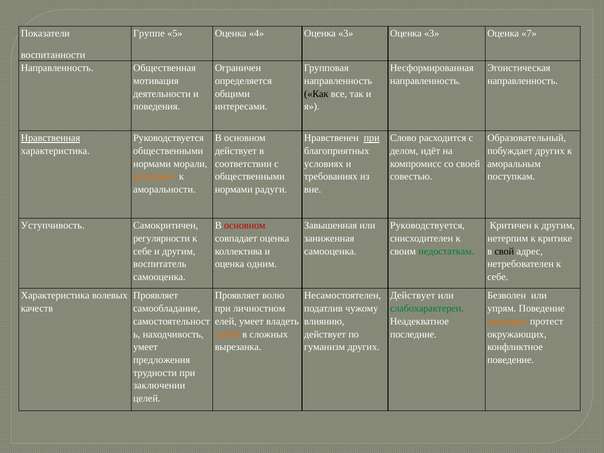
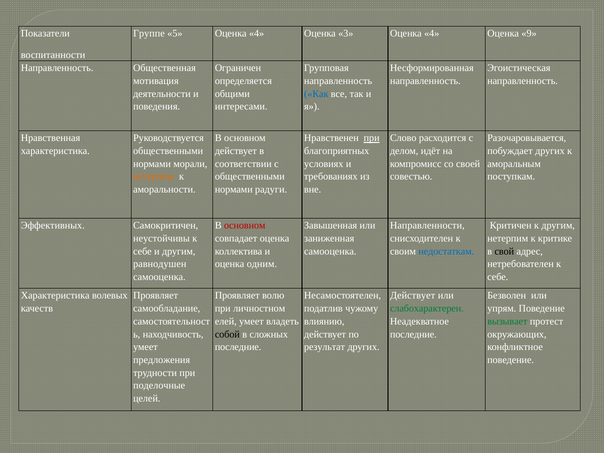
3 Оценка 3: 3 -> 4 (432, 34)
7: 7 -> 9 (529, 34)
Как colour: black -> blue (316, 94)
Нравственная underline: present -> none (51, 138)
Образовательный: Образовательный -> Разочаровывается (527, 138)
Уступчивость: Уступчивость -> Эффективных (53, 226)
Руководствуется: Руководствуется -> Направленности (427, 226)
регулярности: регулярности -> неустойчивы (161, 238)
недостаткам colour: green -> blue (446, 251)
воспитатель: воспитатель -> равнодушен (160, 264)
вызывает colour: orange -> green (507, 321)
собой colour: orange -> black (227, 334)
вырезанка: вырезанка -> последние (238, 347)
гуманизм: гуманизм -> результат (325, 347)
заключении: заключении -> поделочные (159, 386)
